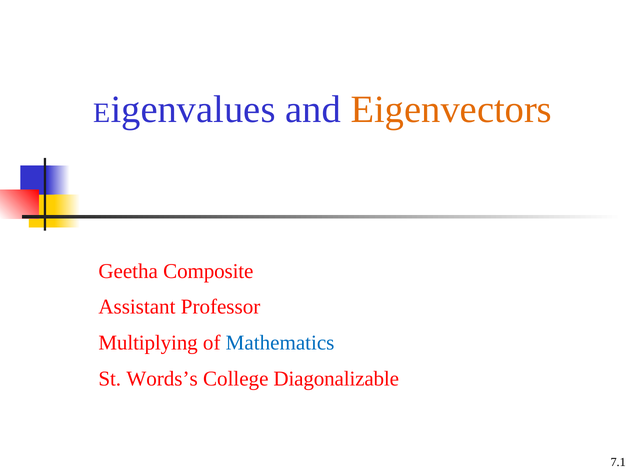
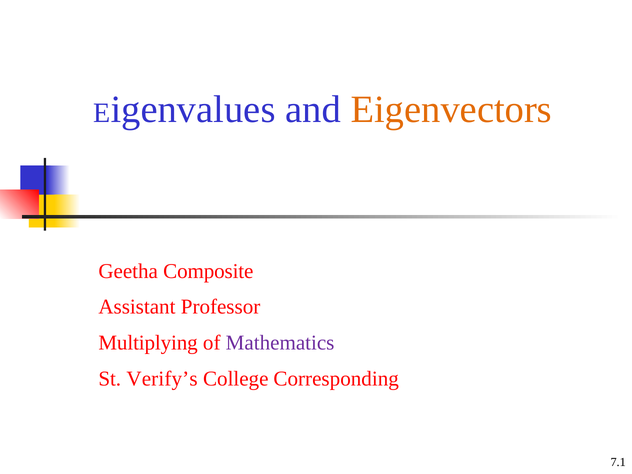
Mathematics colour: blue -> purple (280, 343)
Words’s: Words’s -> Verify’s (162, 379)
Diagonalizable: Diagonalizable -> Corresponding (336, 379)
